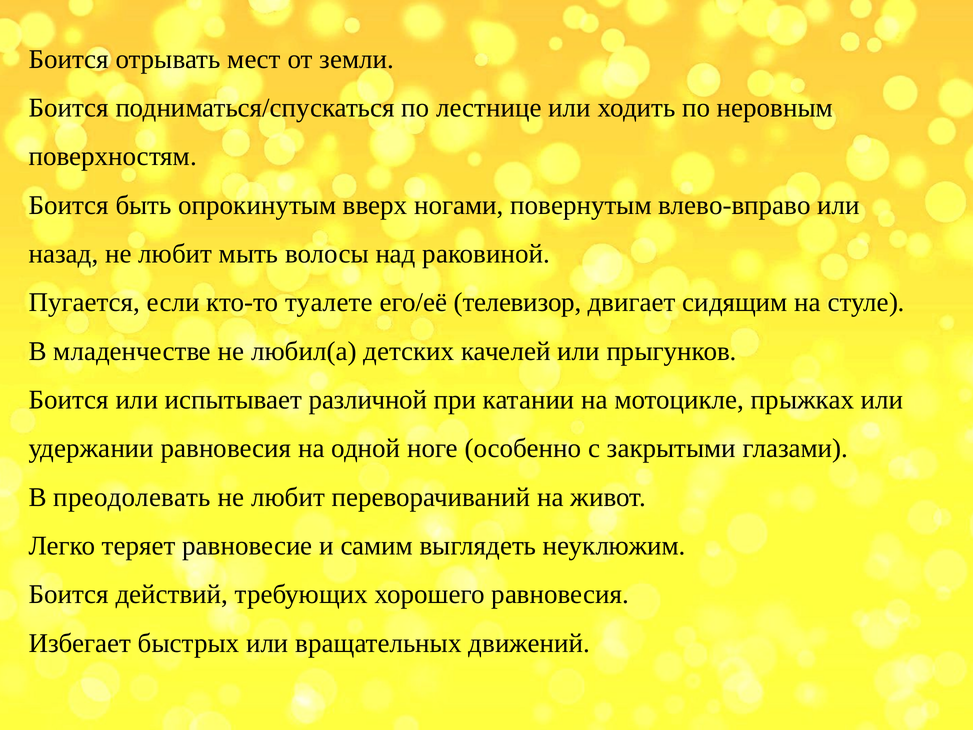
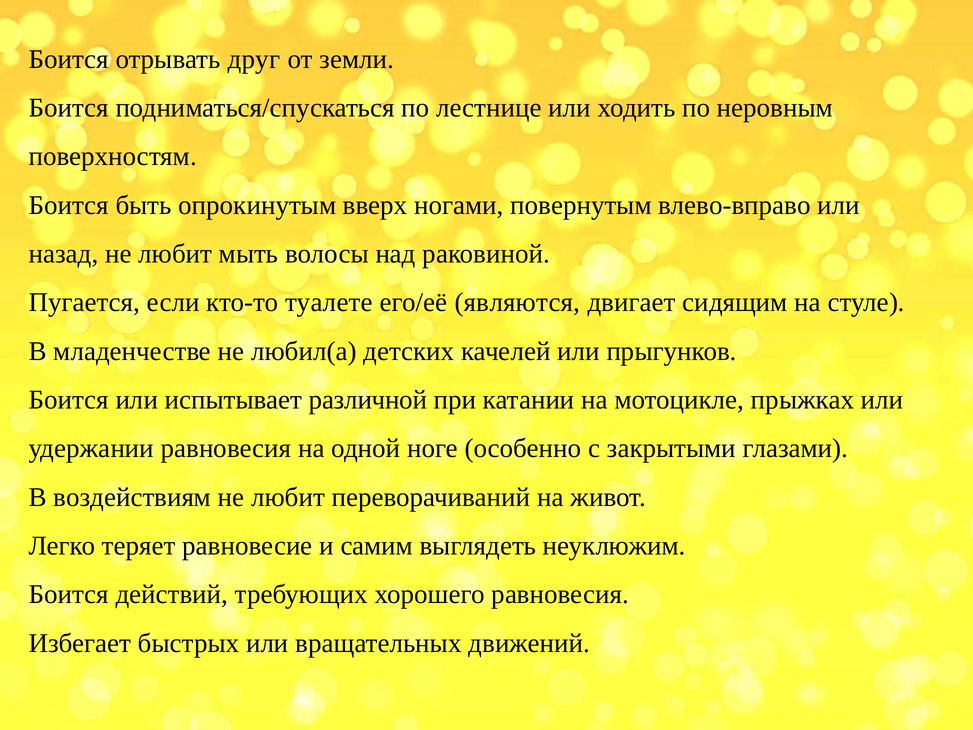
мест: мест -> друг (254, 59)
телевизор: телевизор -> являются (517, 302)
преодолевать: преодолевать -> воздействиям (132, 497)
